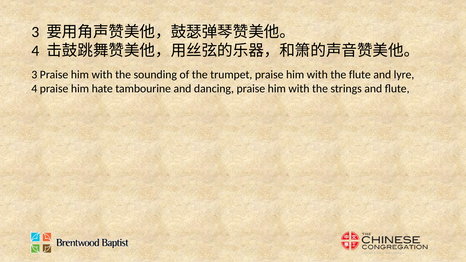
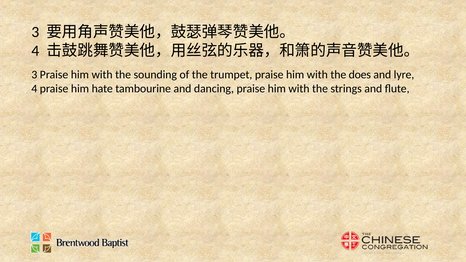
the flute: flute -> does (360, 75)
